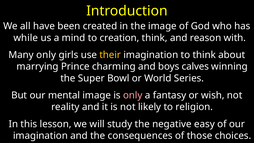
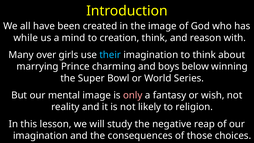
Many only: only -> over (46, 55)
their colour: yellow -> light blue (110, 55)
calves: calves -> below (195, 66)
easy: easy -> reap (204, 124)
